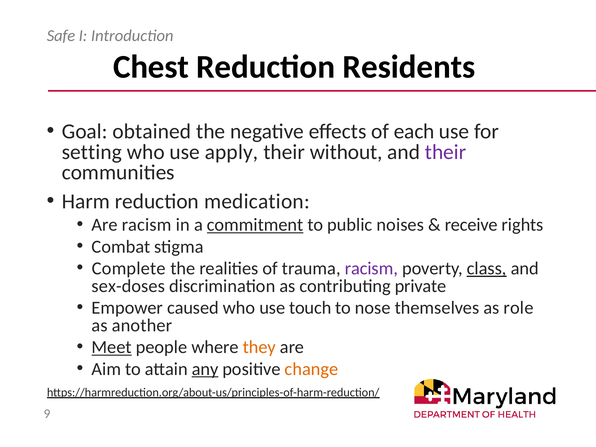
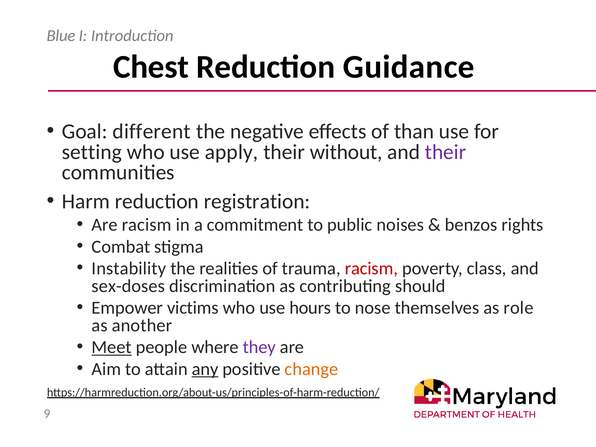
Safe: Safe -> Blue (61, 36)
Residents: Residents -> Guidance (409, 67)
obtained: obtained -> different (152, 131)
each: each -> than (414, 131)
medication: medication -> registration (257, 201)
commitment underline: present -> none (255, 225)
receive: receive -> benzos (471, 225)
Complete: Complete -> Instability (129, 268)
racism colour: purple -> red (371, 268)
class underline: present -> none (487, 268)
private: private -> should (420, 286)
caused: caused -> victims (193, 308)
touch: touch -> hours (310, 308)
they colour: orange -> purple (259, 347)
